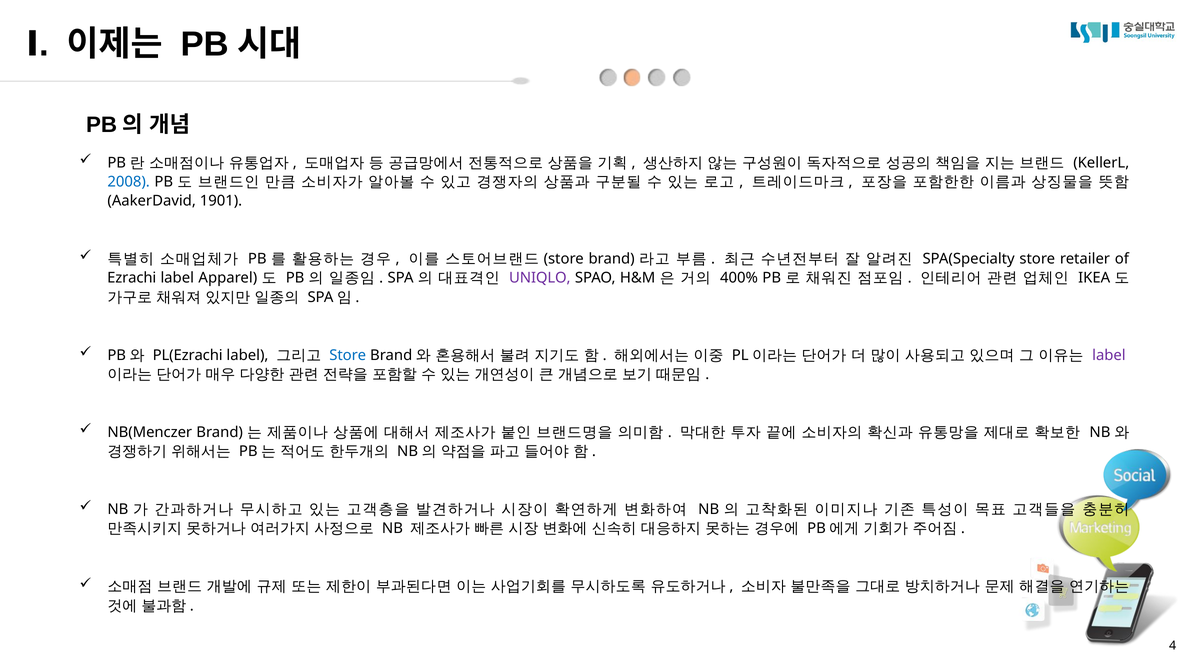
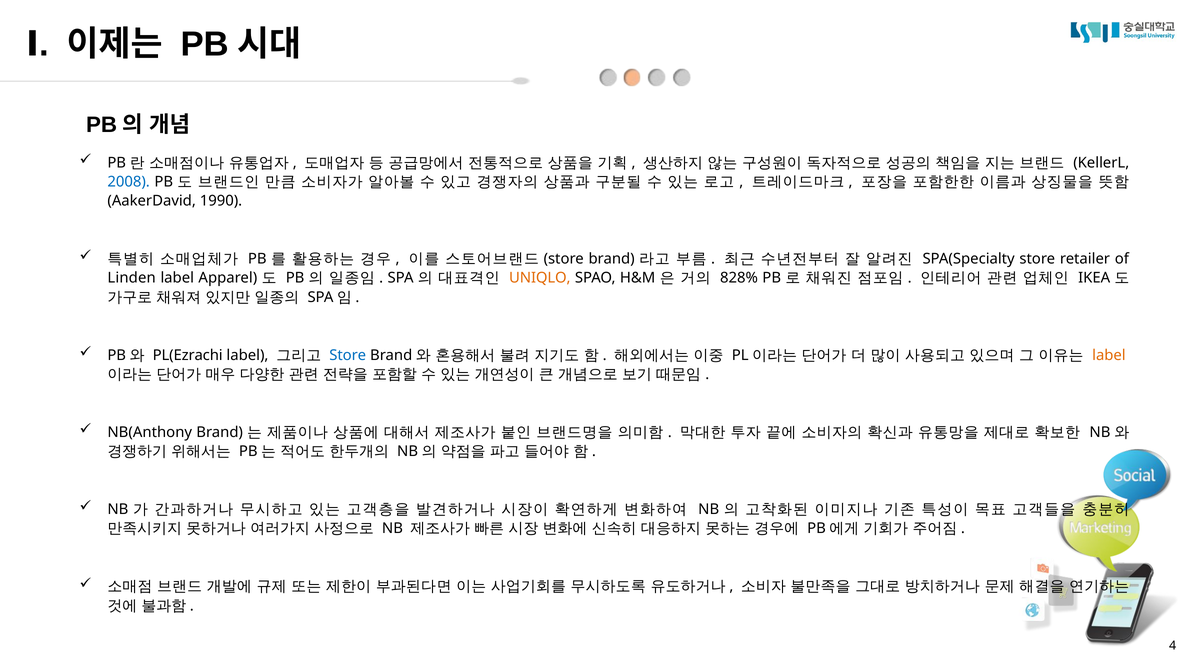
1901: 1901 -> 1990 (221, 201)
Ezrachi: Ezrachi -> Linden (132, 278)
UNIQLO colour: purple -> orange (540, 278)
400%: 400% -> 828% (739, 278)
label colour: purple -> orange (1109, 355)
NB(Menczer: NB(Menczer -> NB(Anthony (150, 433)
